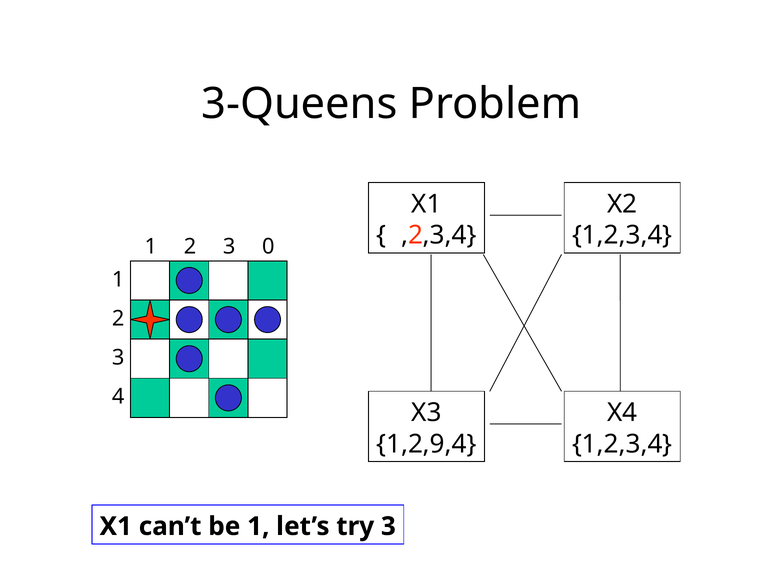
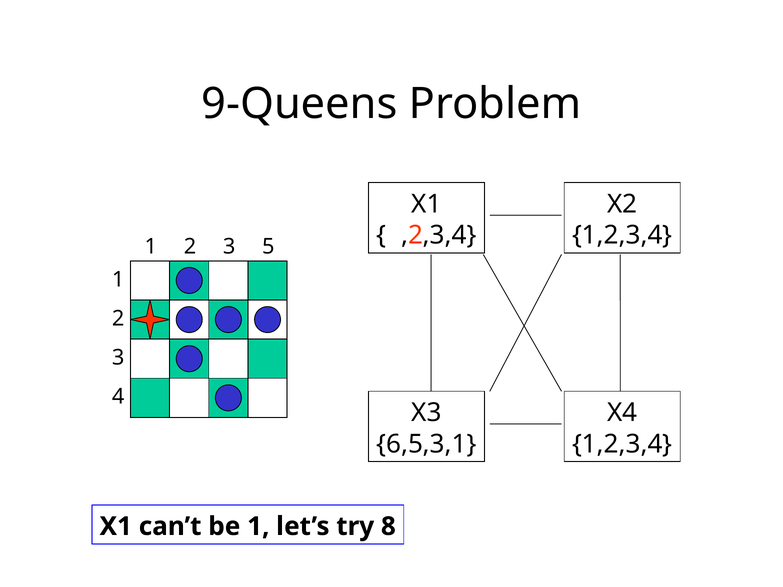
3-Queens: 3-Queens -> 9-Queens (299, 104)
0: 0 -> 5 (268, 247)
1,2,9,4: 1,2,9,4 -> 6,5,3,1 (426, 444)
try 3: 3 -> 8 (388, 527)
